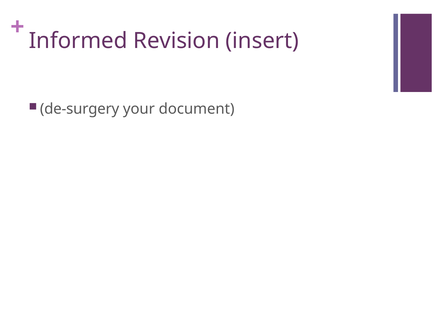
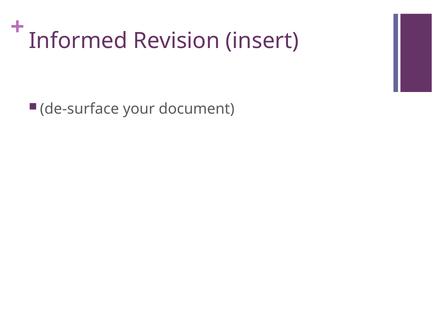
de-surgery: de-surgery -> de-surface (79, 109)
